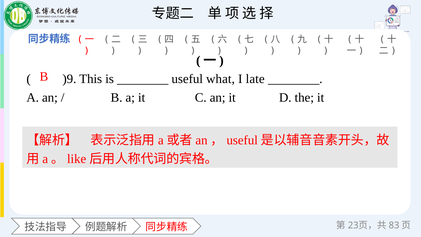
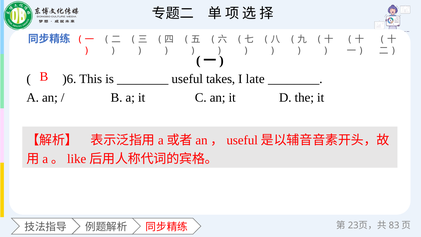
)9: )9 -> )6 (69, 79)
what: what -> takes (221, 79)
